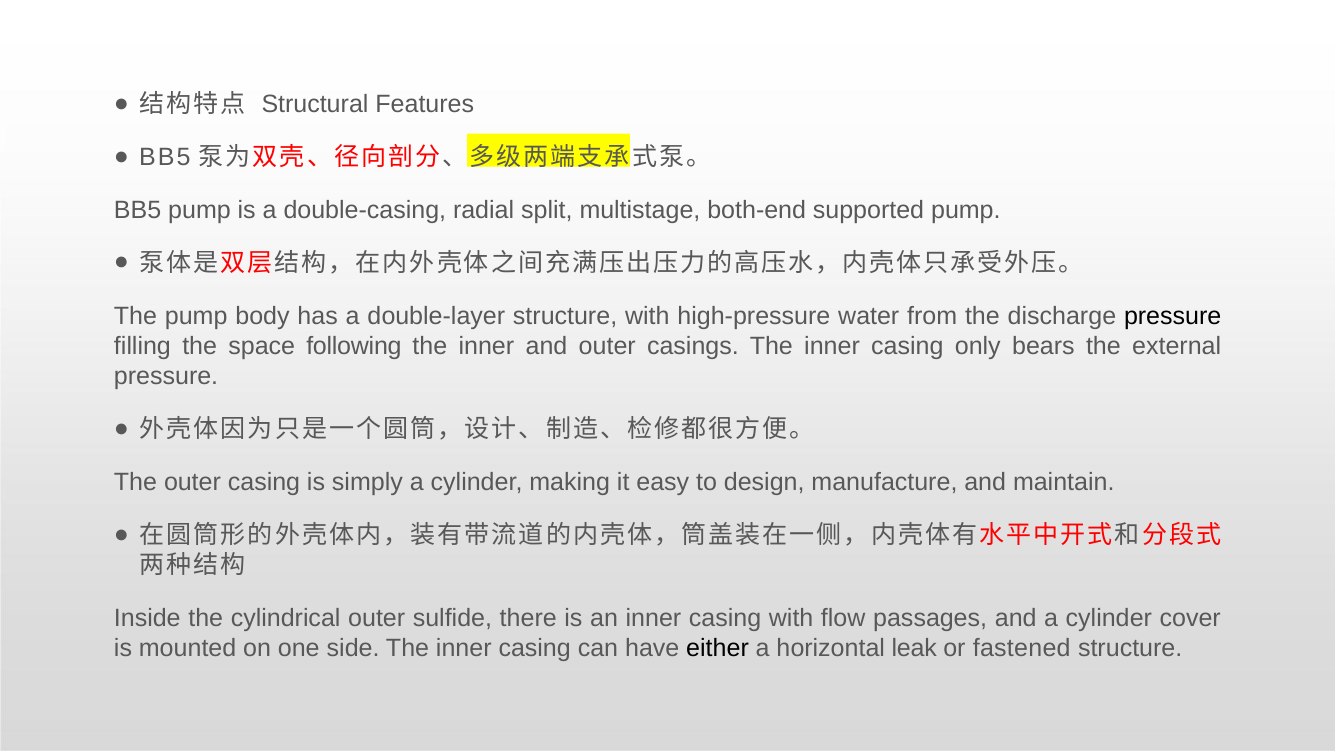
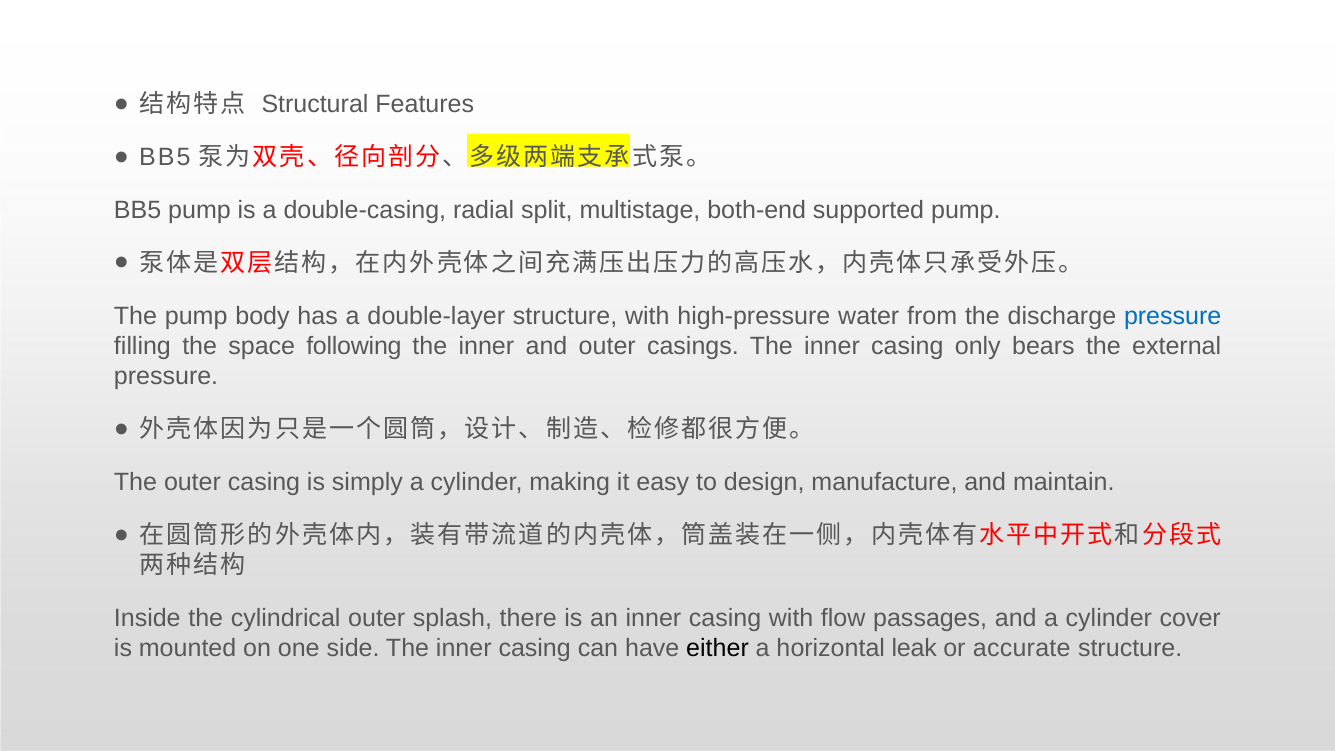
pressure colour: black -> blue (1173, 316)
sulfide: sulfide -> splash (452, 618)
fastened: fastened -> accurate (1022, 648)
